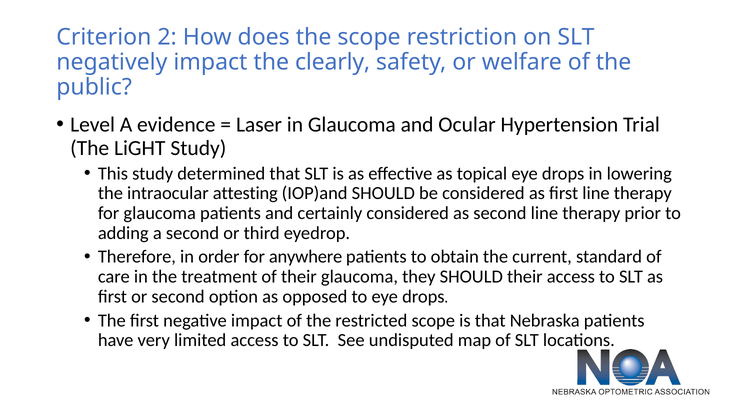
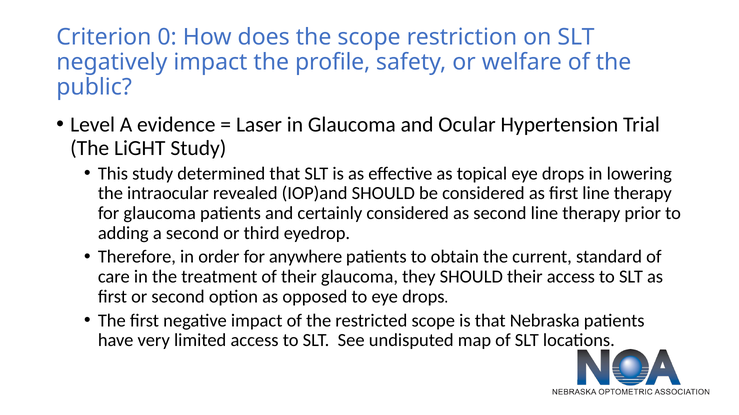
2: 2 -> 0 (167, 37)
clearly: clearly -> profile (333, 62)
attesting: attesting -> revealed (245, 194)
